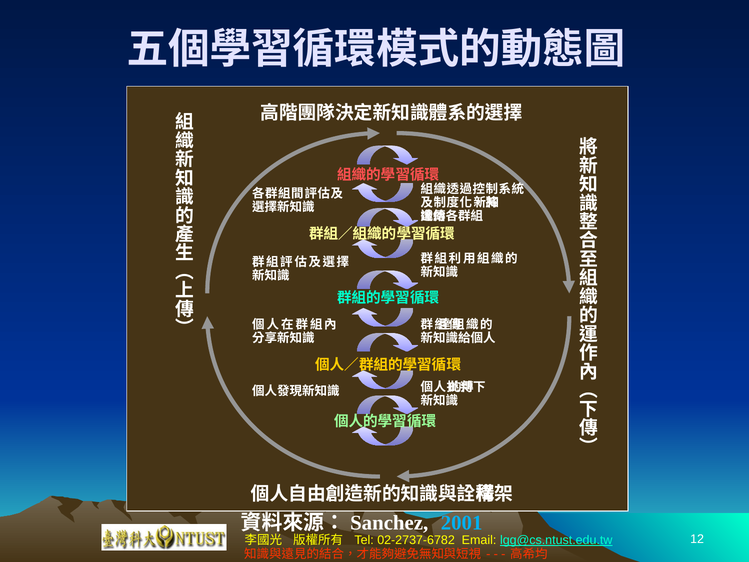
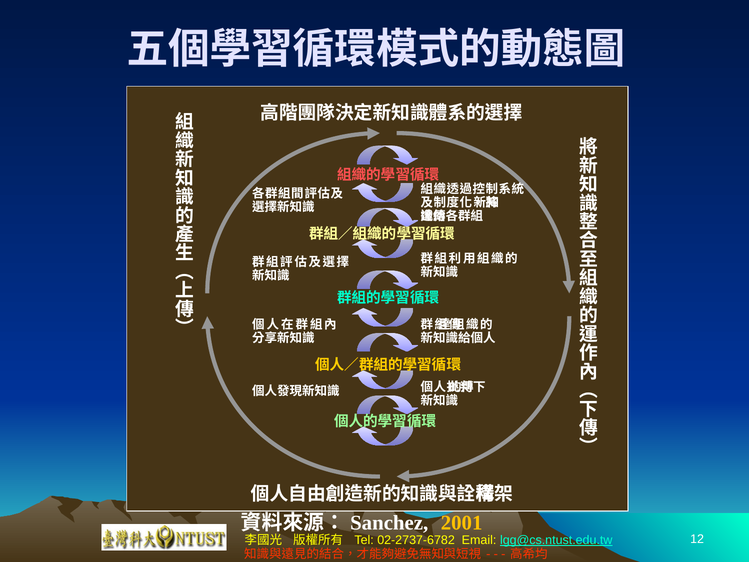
2001 colour: light blue -> yellow (462, 523)
